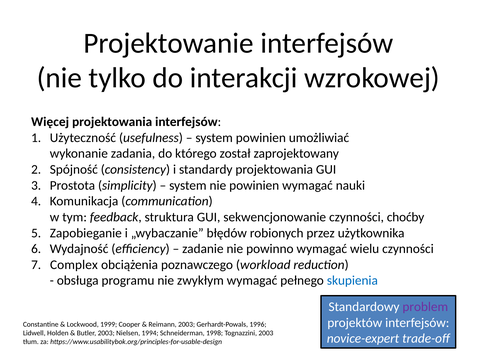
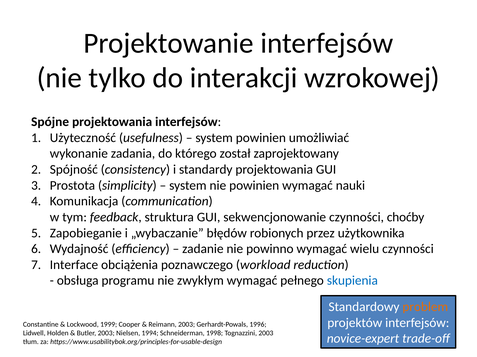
Więcej: Więcej -> Spójne (50, 122)
Complex: Complex -> Interface (74, 265)
problem colour: purple -> orange (425, 307)
